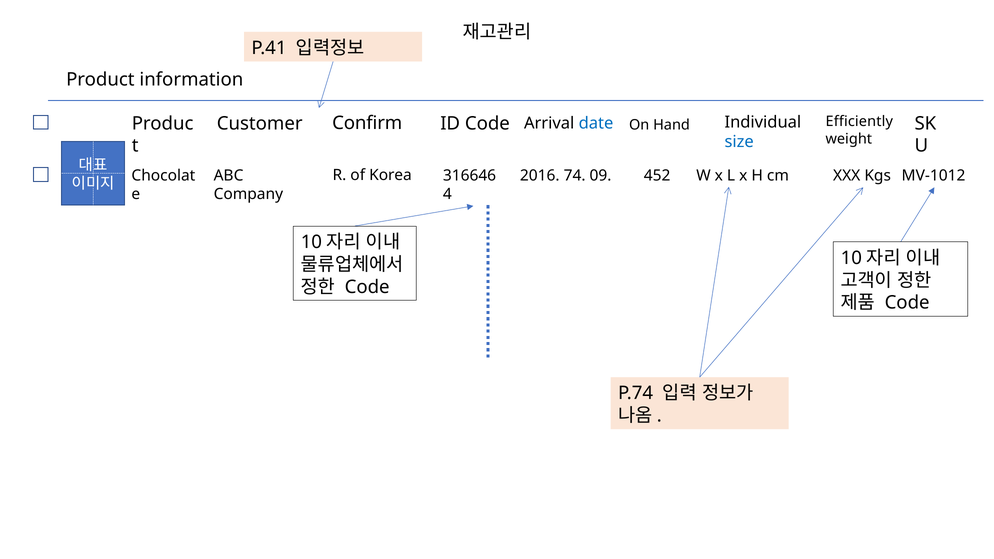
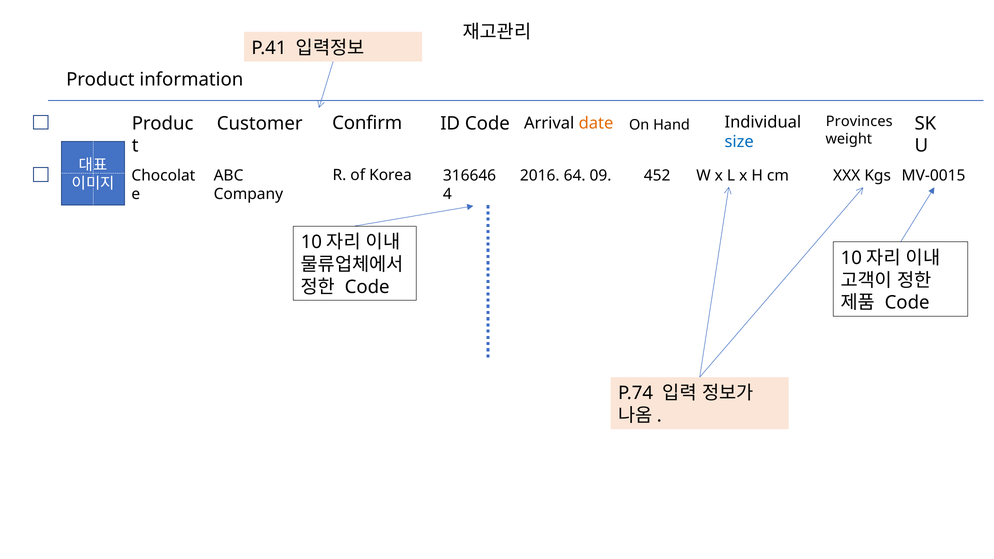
Efficiently: Efficiently -> Provinces (859, 121)
date colour: blue -> orange (596, 123)
74: 74 -> 64 (575, 175)
MV-1012: MV-1012 -> MV-0015 (933, 175)
